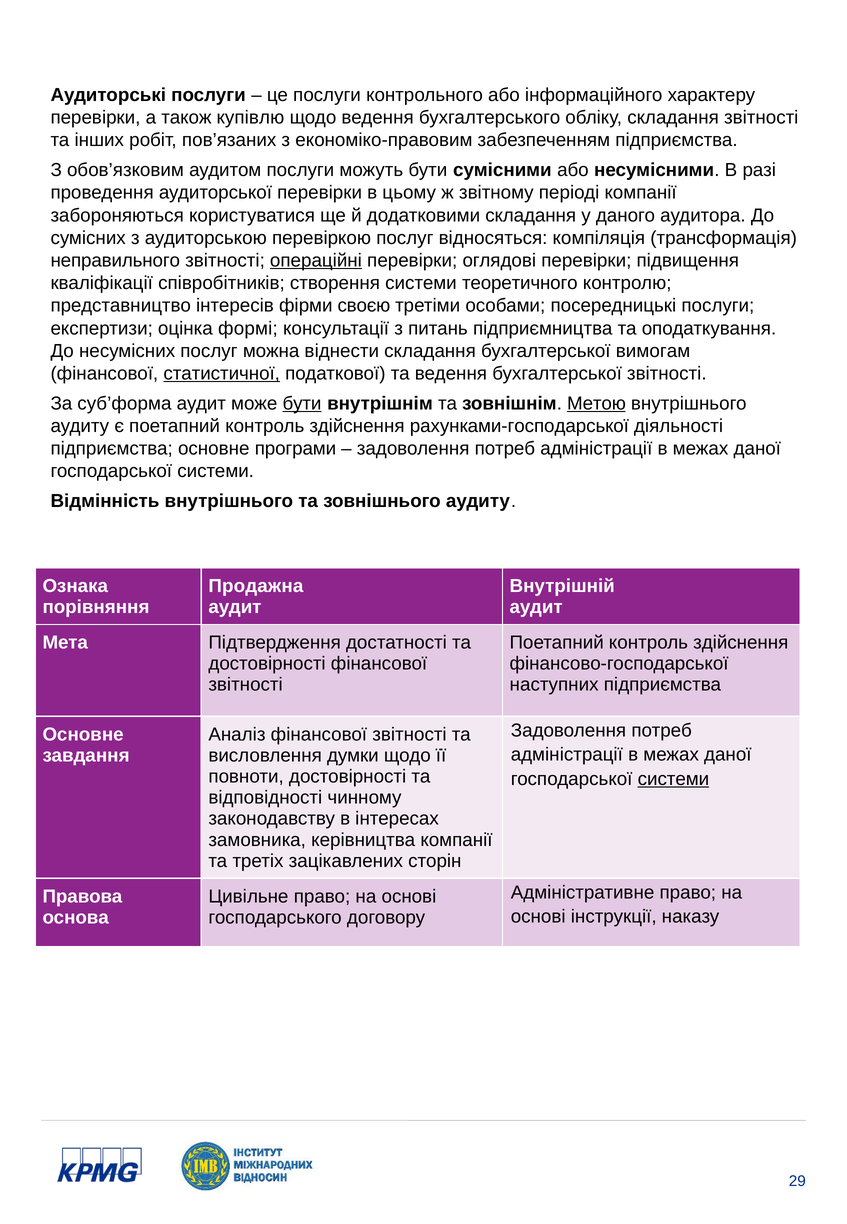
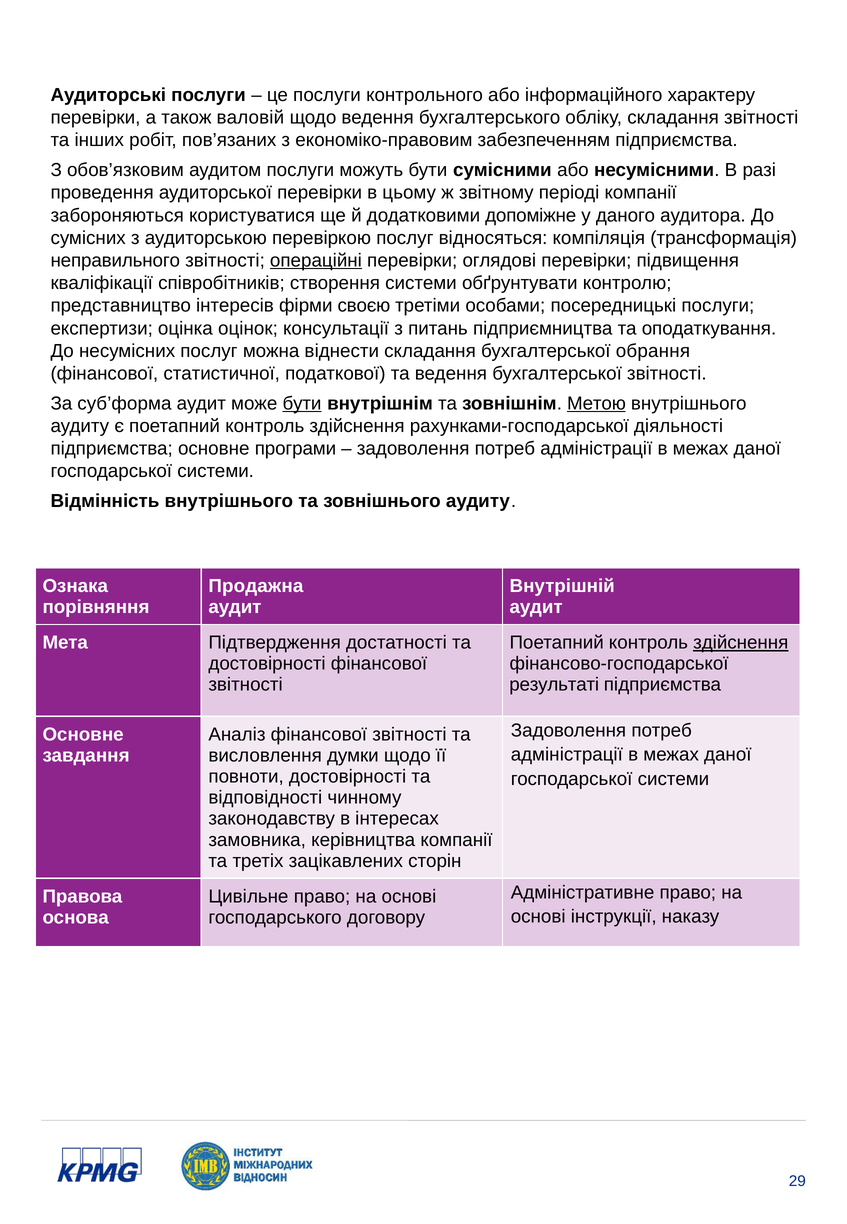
купівлю: купівлю -> валовій (250, 118)
додатковими складання: складання -> допоміжне (531, 215)
теоретичного: теоретичного -> обґрунтувати (520, 283)
формі: формі -> оцінок (248, 328)
вимогам: вимогам -> обрання (653, 351)
статистичної underline: present -> none (222, 373)
здійснення underline: none -> present (741, 642)
наступних: наступних -> результаті (554, 684)
системи underline: present -> none (673, 779)
